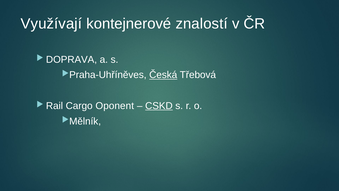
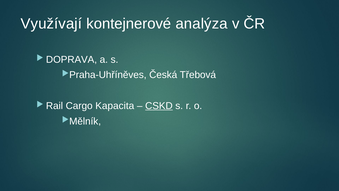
znalostí: znalostí -> analýza (202, 24)
Česká underline: present -> none (163, 75)
Oponent: Oponent -> Kapacita (115, 106)
